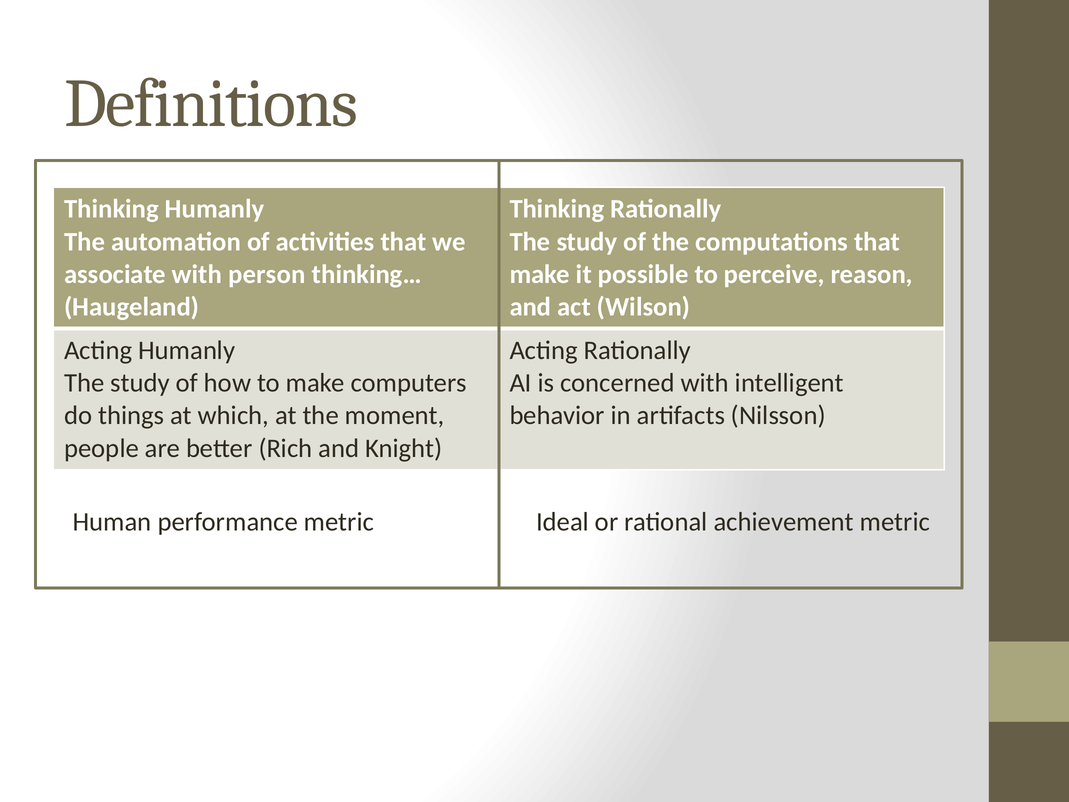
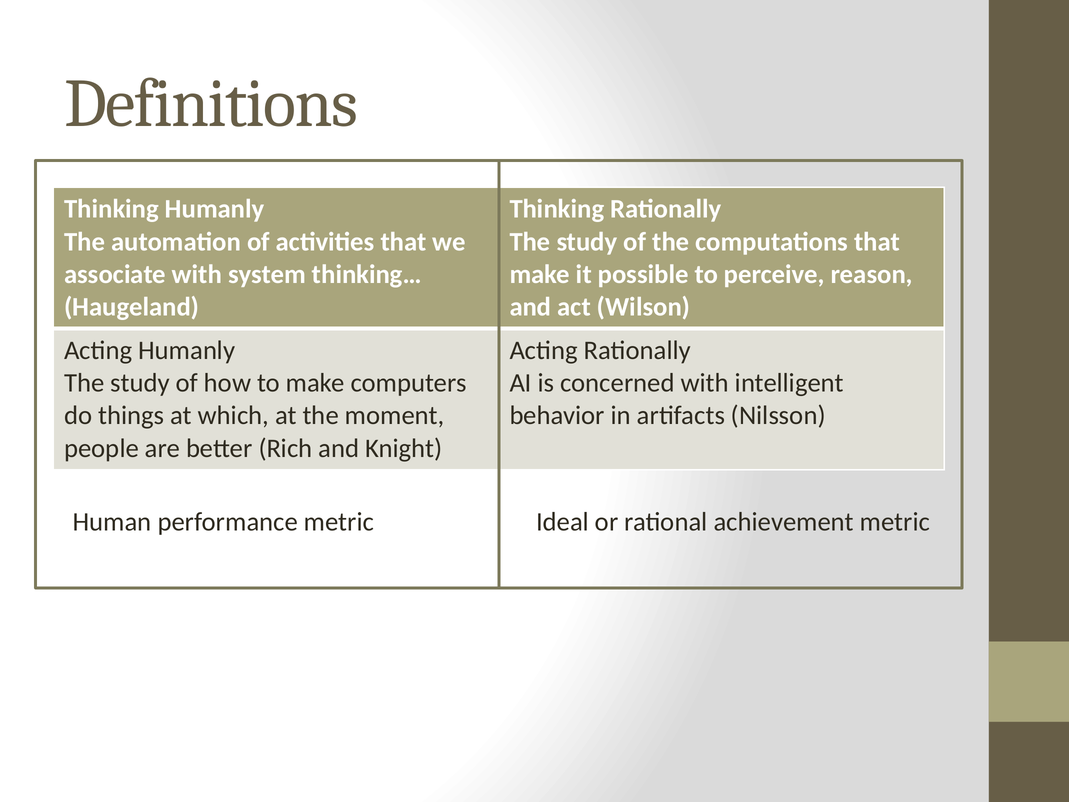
person: person -> system (267, 274)
